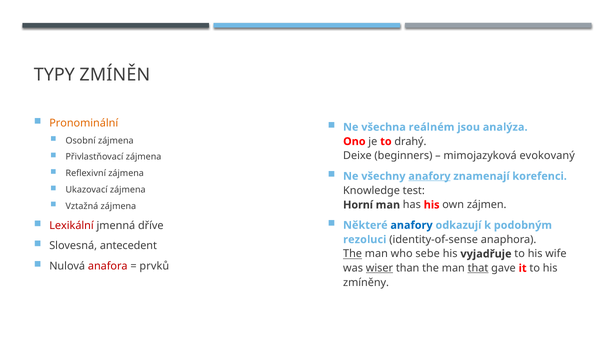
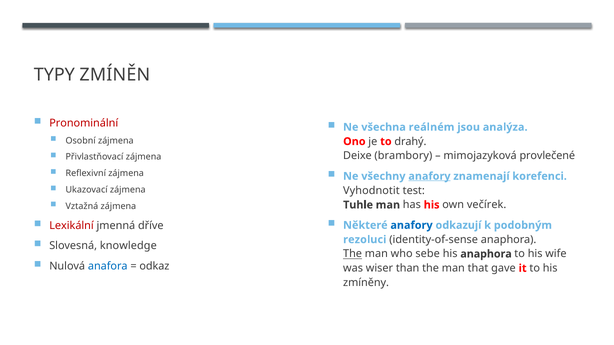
Pronominální colour: orange -> red (84, 123)
beginners: beginners -> brambory (403, 156)
evokovaný: evokovaný -> provlečené (547, 156)
Knowledge: Knowledge -> Vyhodnotit (371, 191)
Horní: Horní -> Tuhle (358, 205)
zájmen: zájmen -> večírek (487, 205)
antecedent: antecedent -> knowledge (128, 246)
his vyjadřuje: vyjadřuje -> anaphora (486, 254)
anafora colour: red -> blue (108, 266)
prvků: prvků -> odkaz (154, 266)
wiser underline: present -> none (379, 269)
that underline: present -> none (478, 269)
